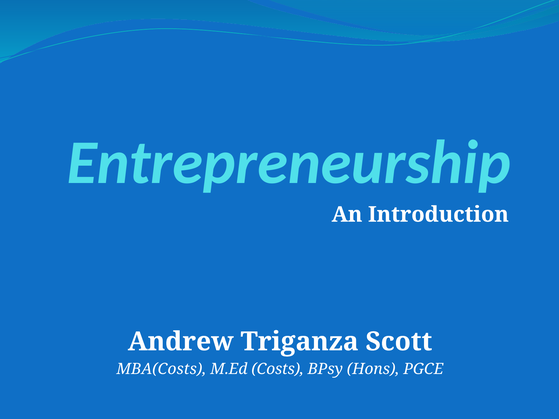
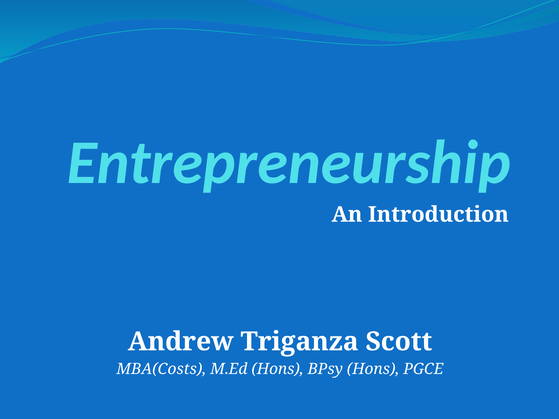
M.Ed Costs: Costs -> Hons (278, 369)
